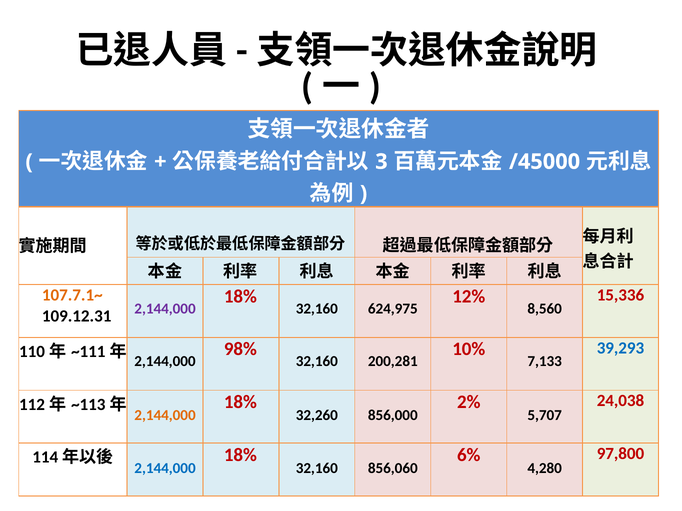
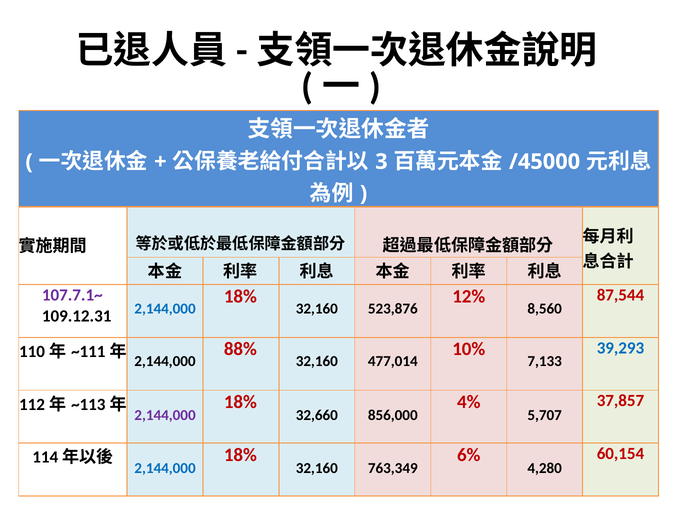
107.7.1~ colour: orange -> purple (72, 295)
15,336: 15,336 -> 87,544 (620, 295)
624,975: 624,975 -> 523,876 (393, 309)
2,144,000 colour: purple -> blue (165, 309)
98%: 98% -> 88% (240, 350)
200,281: 200,281 -> 477,014 (393, 362)
24,038: 24,038 -> 37,857 (620, 401)
2%: 2% -> 4% (469, 402)
2,144,000 colour: orange -> purple (165, 416)
32,260: 32,260 -> 32,660 (317, 416)
97,800: 97,800 -> 60,154 (620, 454)
856,060: 856,060 -> 763,349 (393, 469)
